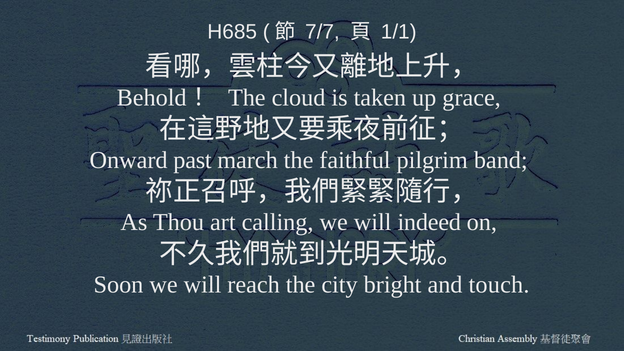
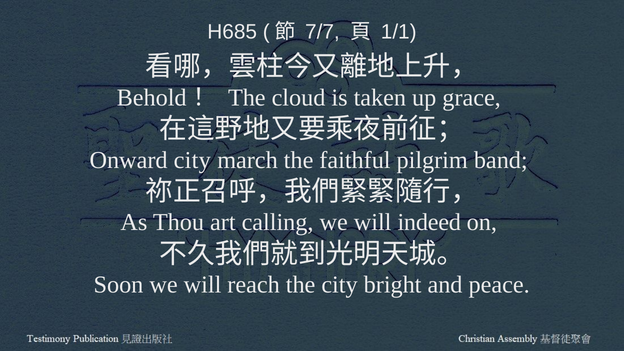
Onward past: past -> city (192, 160)
touch: touch -> peace (499, 285)
